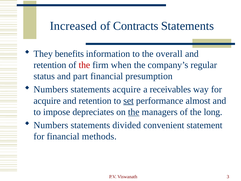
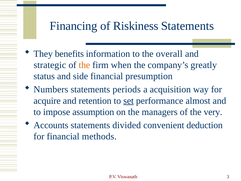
Increased: Increased -> Financing (73, 26)
Contracts: Contracts -> Riskiness (136, 26)
retention: retention -> strategic (50, 65)
the colour: red -> orange (84, 65)
regular: regular -> greatly (204, 65)
part: part -> side (81, 76)
statements acquire: acquire -> periods (127, 89)
receivables: receivables -> acquisition (170, 89)
depreciates: depreciates -> assumption (93, 112)
the underline: present -> none (134, 112)
long: long -> very (213, 112)
Numbers: Numbers -> Accounts (51, 125)
statement: statement -> deduction (205, 125)
